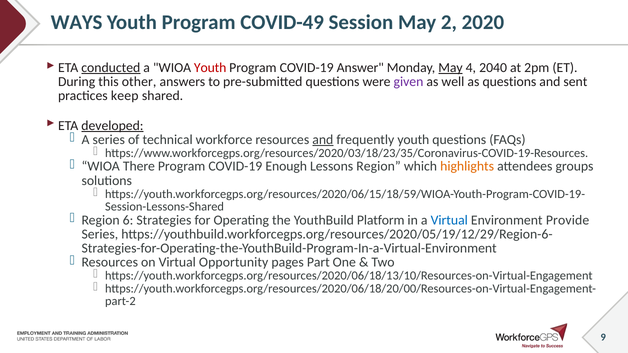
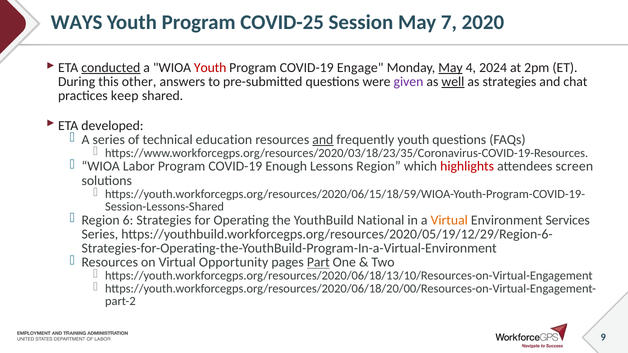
COVID-49: COVID-49 -> COVID-25 (282, 22)
2: 2 -> 7 (449, 22)
Answer: Answer -> Engage (360, 68)
2040: 2040 -> 2024 (493, 68)
well underline: none -> present (453, 82)
as questions: questions -> strategies (509, 82)
sent: sent -> chat (575, 82)
developed underline: present -> none (112, 126)
workforce: workforce -> education (224, 140)
There: There -> Labor (139, 167)
highlights colour: orange -> red (467, 167)
groups: groups -> screen (574, 167)
Platform: Platform -> National (381, 220)
Virtual colour: blue -> orange (449, 220)
Provide: Provide -> Services (568, 220)
Part underline: none -> present (318, 262)
